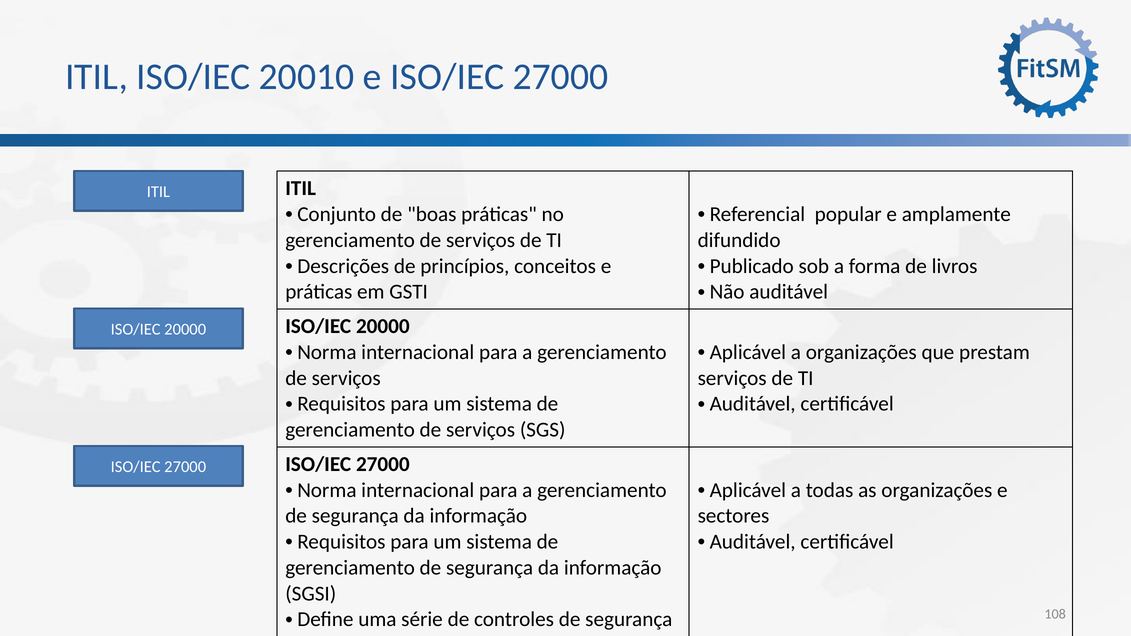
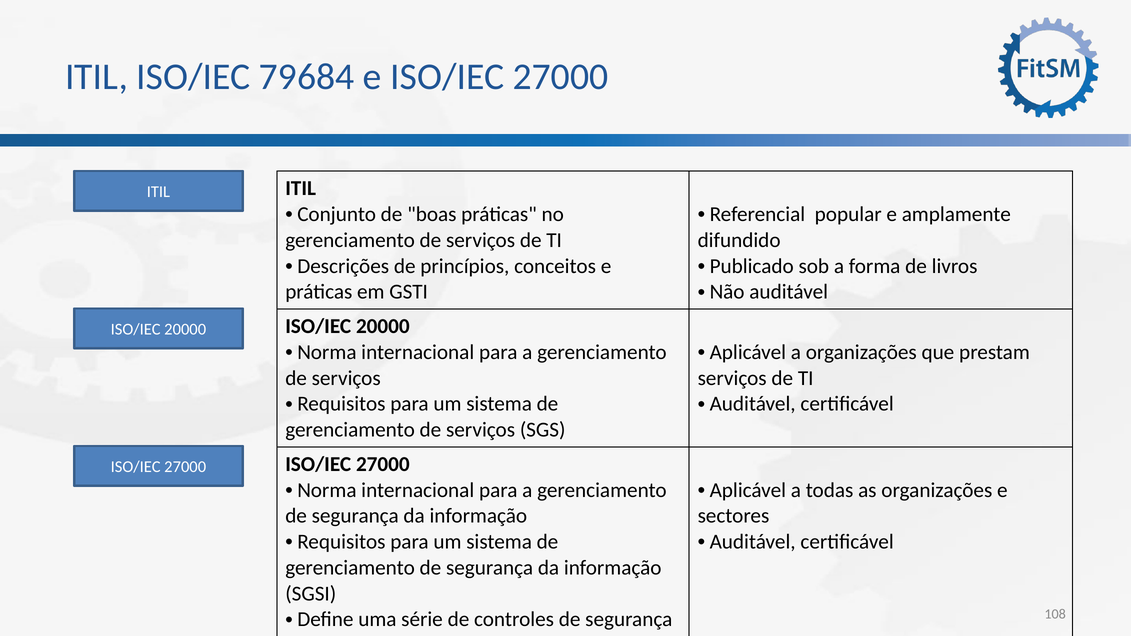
20010: 20010 -> 79684 (307, 77)
